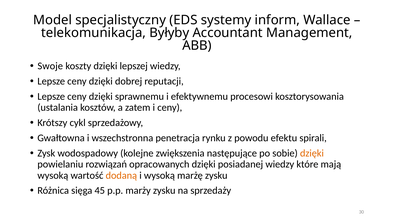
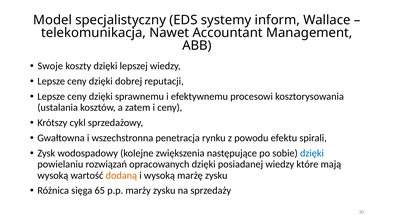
Byłyby: Byłyby -> Nawet (169, 33)
dzięki colour: orange -> blue (312, 153)
45: 45 -> 65 (100, 190)
